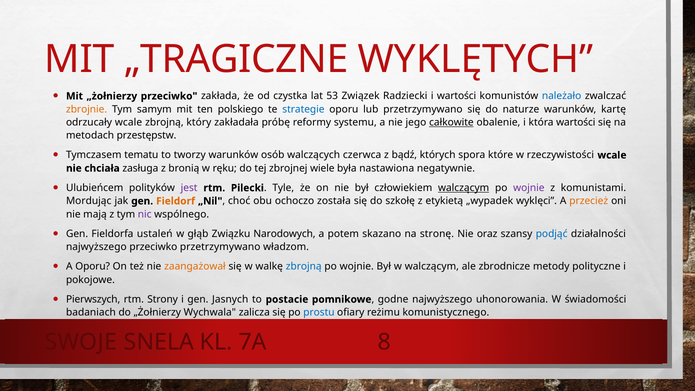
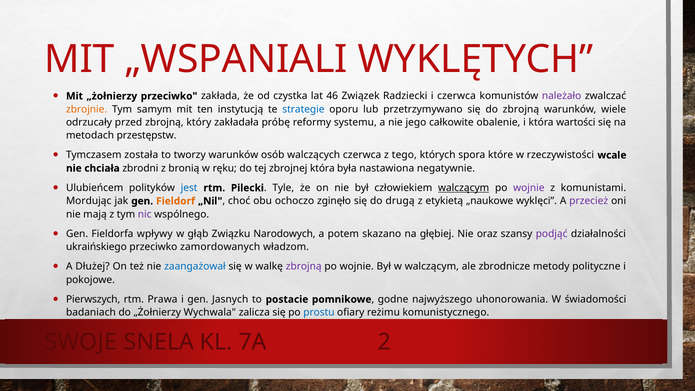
„TRAGICZNE: „TRAGICZNE -> „WSPANIALI (236, 59)
53: 53 -> 46 (332, 96)
i wartości: wartości -> czerwca (456, 96)
należało colour: blue -> purple (562, 96)
polskiego: polskiego -> instytucją (241, 109)
do naturze: naturze -> zbrojną (521, 109)
kartę: kartę -> wiele (614, 109)
odrzucały wcale: wcale -> przed (129, 122)
całkowite underline: present -> none (451, 122)
tematu: tematu -> została (141, 155)
bądź: bądź -> tego (404, 155)
zasługa: zasługa -> zbrodni (140, 168)
zbrojnej wiele: wiele -> która (322, 168)
jest colour: purple -> blue (189, 188)
została: została -> zginęło (334, 201)
szkołę: szkołę -> drugą (400, 201)
„wypadek: „wypadek -> „naukowe (490, 201)
przecież colour: orange -> purple (589, 201)
ustaleń: ustaleń -> wpływy (155, 234)
stronę: stronę -> głębiej (437, 234)
podjąć colour: blue -> purple (552, 234)
najwyższego: najwyższego -> ukraińskiego (96, 247)
przeciwko przetrzymywano: przetrzymywano -> zamordowanych (220, 247)
A Oporu: Oporu -> Dłużej (93, 267)
zaangażował colour: orange -> blue (195, 267)
zbrojną colour: blue -> purple (304, 267)
Strony: Strony -> Prawa (163, 299)
8: 8 -> 2 (384, 342)
